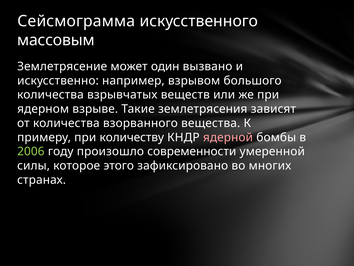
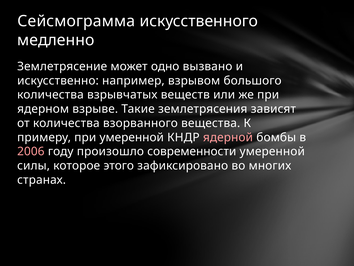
массовым: массовым -> медленно (56, 40)
один: один -> одно (165, 66)
при количеству: количеству -> умеренной (132, 137)
2006 colour: light green -> pink (31, 151)
